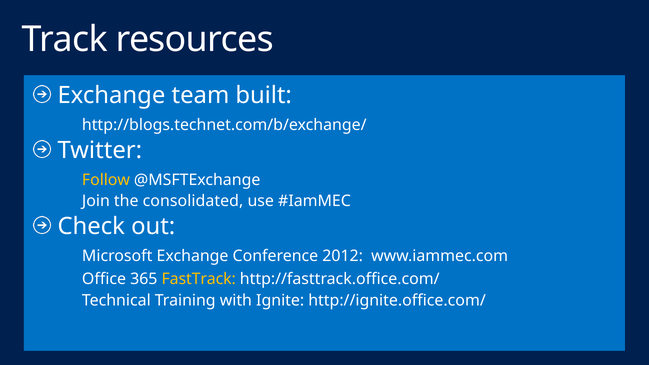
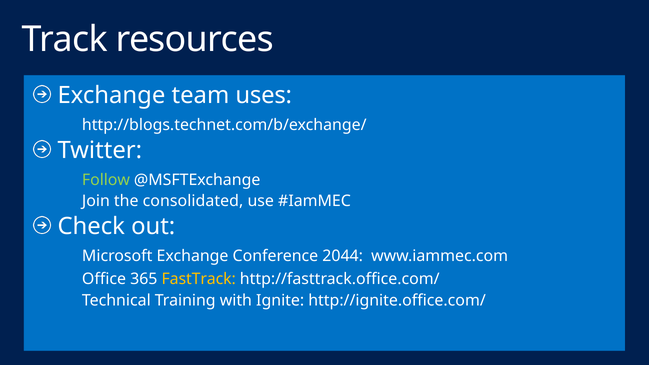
built: built -> uses (264, 95)
Follow colour: yellow -> light green (106, 180)
2012: 2012 -> 2044 (343, 256)
